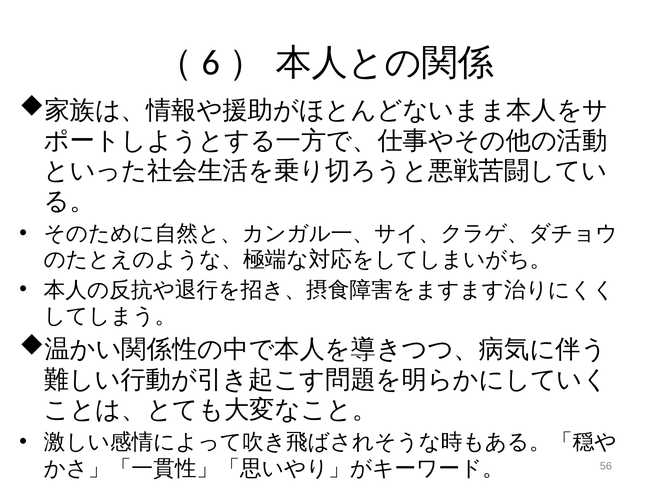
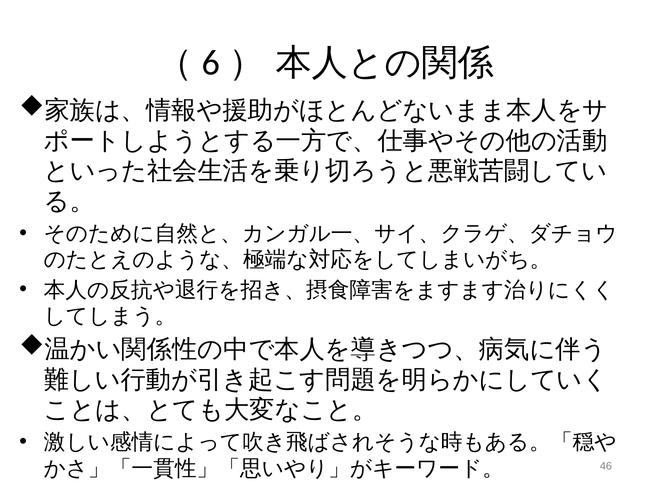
56: 56 -> 46 (606, 466)
